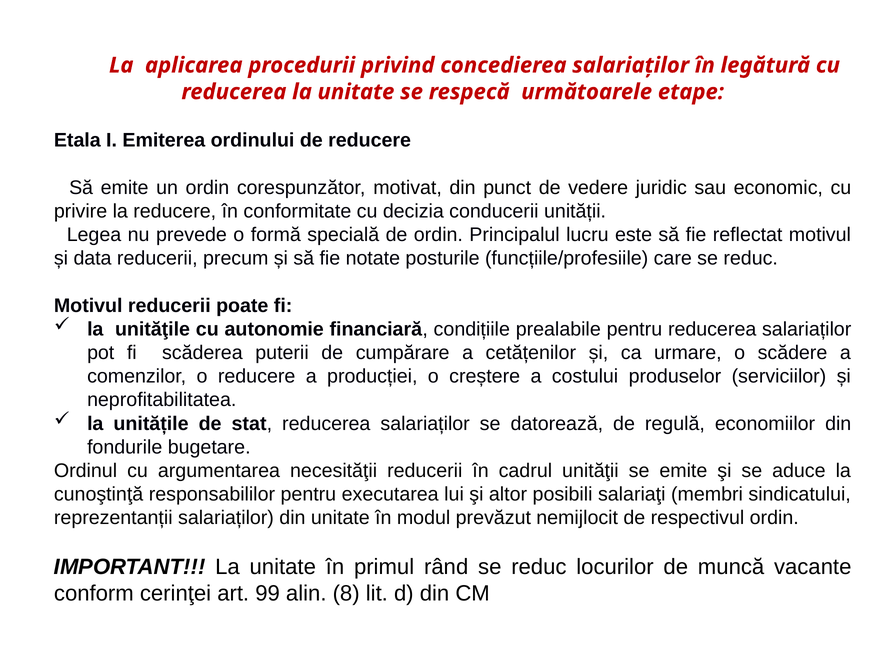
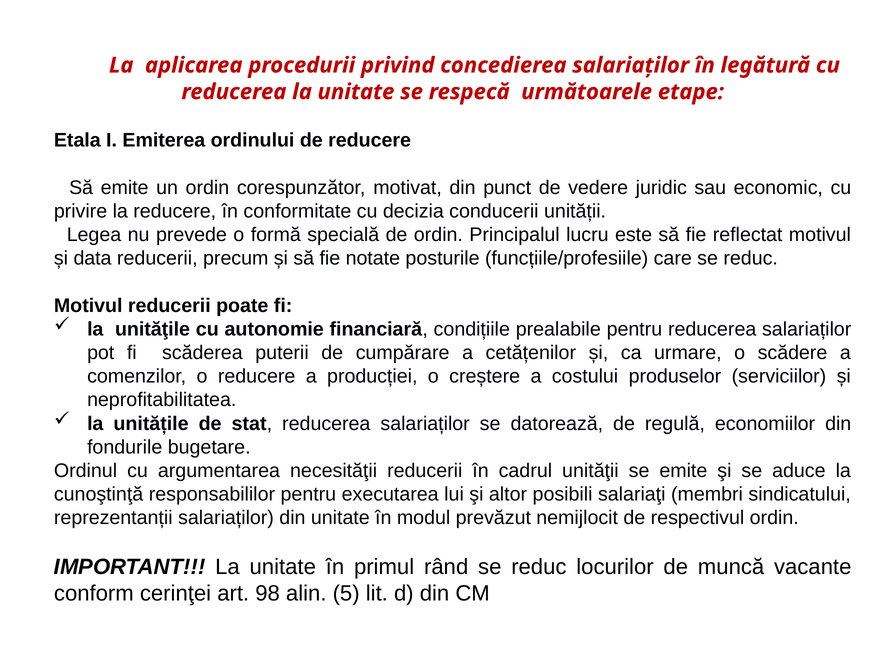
99: 99 -> 98 (268, 593)
8: 8 -> 5 (346, 593)
